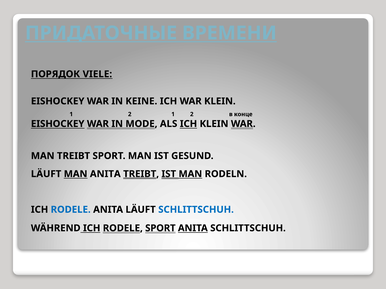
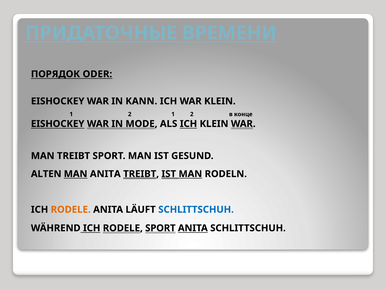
VIELE: VIELE -> ODER (97, 74)
KEINE: KEINE -> KANN (141, 101)
LÄUFT: LÄUFT -> ALTEN (46, 174)
RODELE colour: blue -> orange (71, 210)
